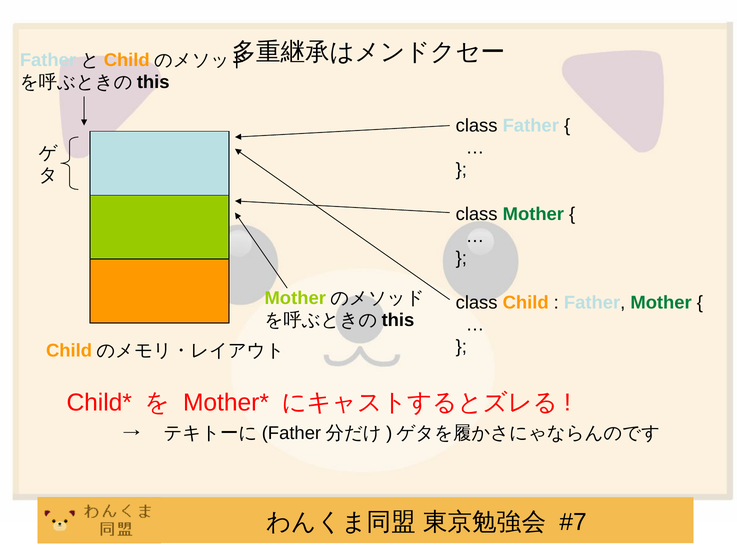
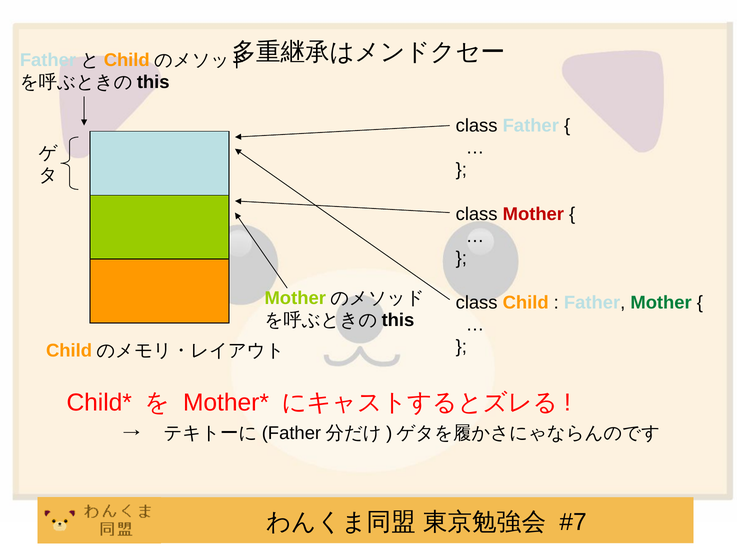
Mother colour: green -> red (533, 214)
